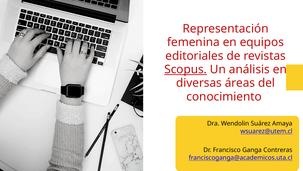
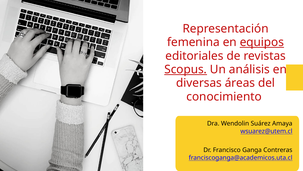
equipos underline: none -> present (262, 42)
